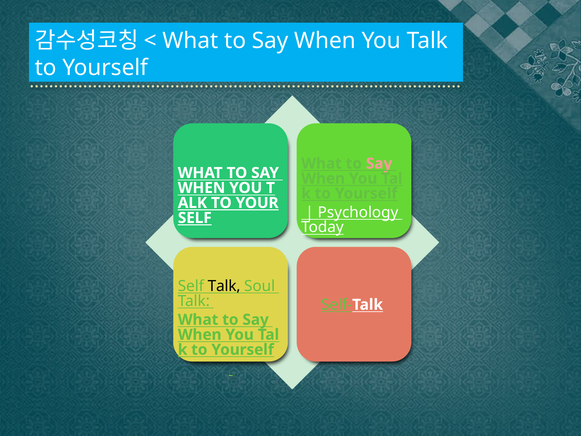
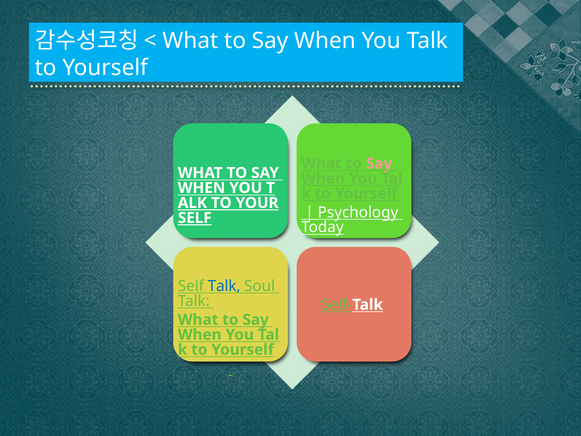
Talk colour: black -> blue (224, 286)
